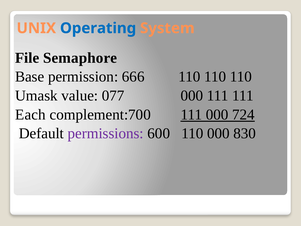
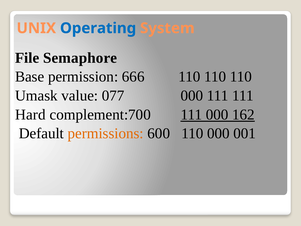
Each: Each -> Hard (30, 114)
724: 724 -> 162 (243, 114)
permissions colour: purple -> orange (106, 133)
830: 830 -> 001 (245, 133)
